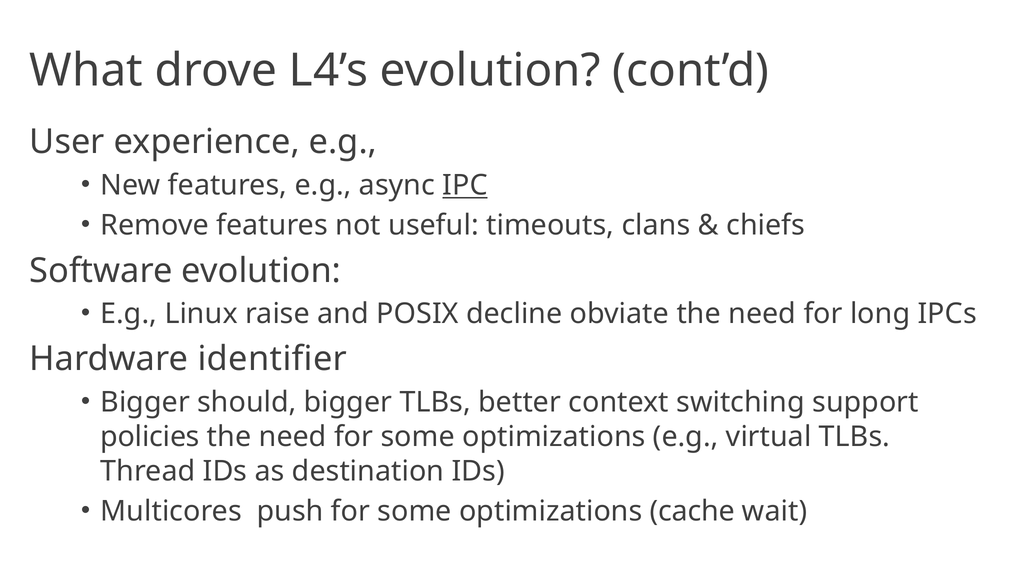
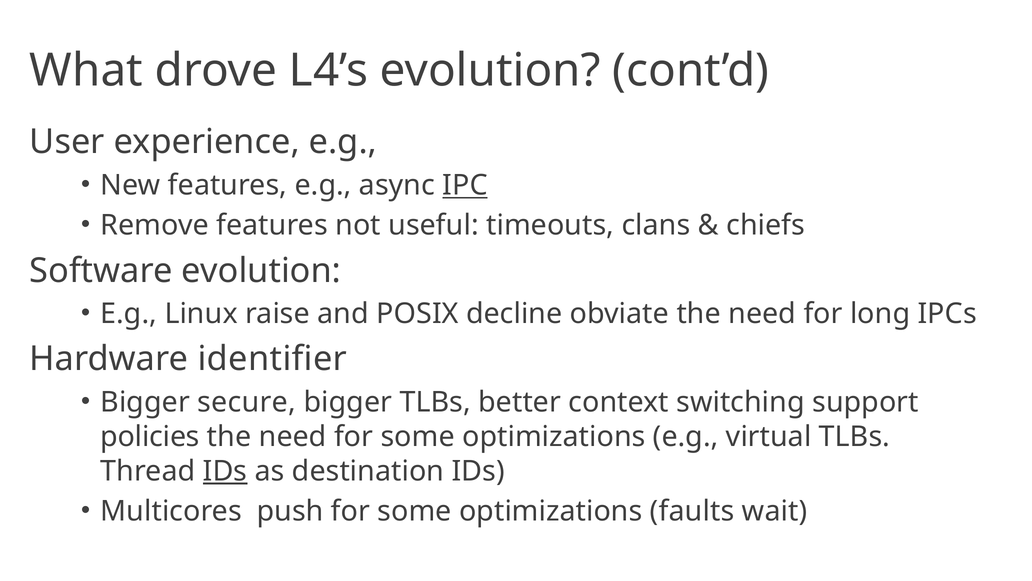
should: should -> secure (247, 402)
IDs underline: none -> present (225, 471)
cache: cache -> faults (692, 511)
